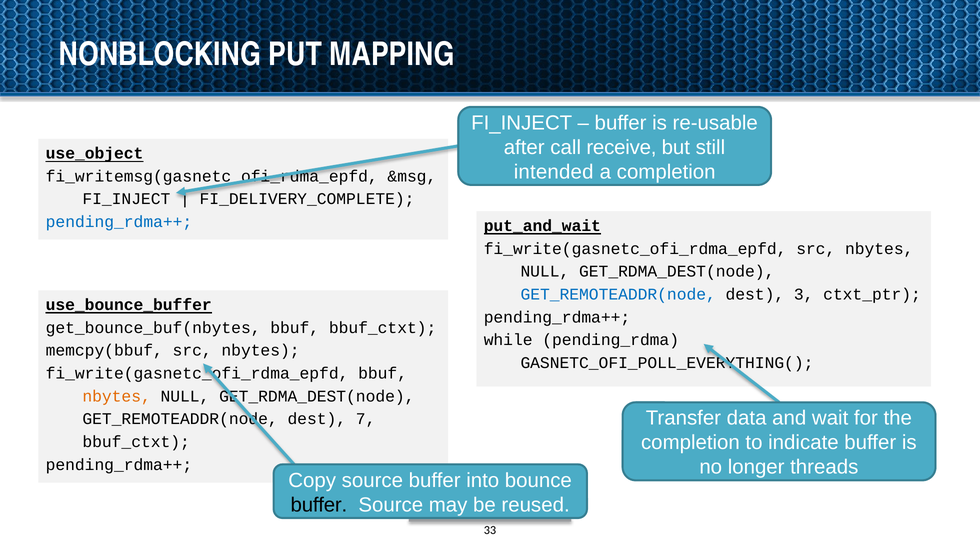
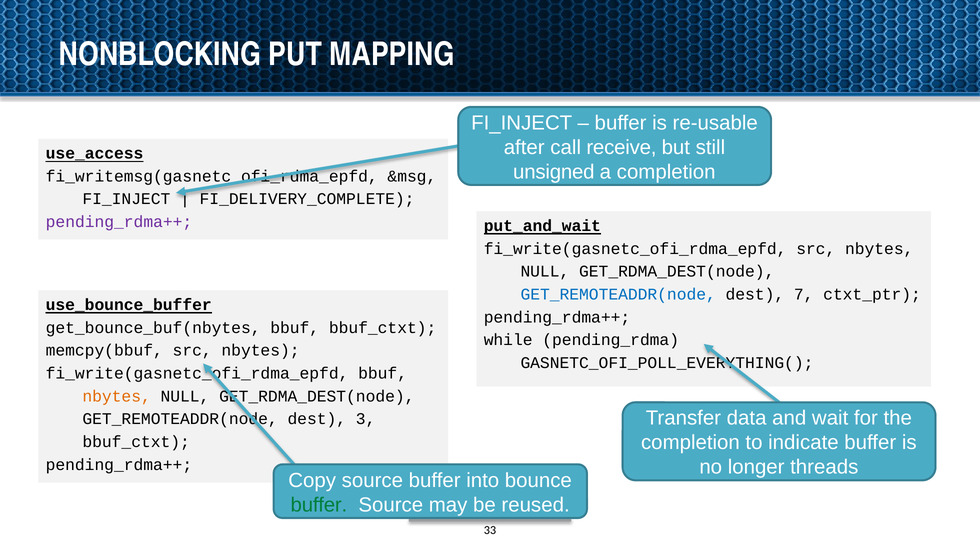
use_object: use_object -> use_access (95, 153)
intended: intended -> unsigned (554, 172)
pending_rdma++ colour: blue -> purple (119, 222)
3: 3 -> 7 (804, 294)
7: 7 -> 3 (366, 419)
buffer colour: black -> green (319, 505)
